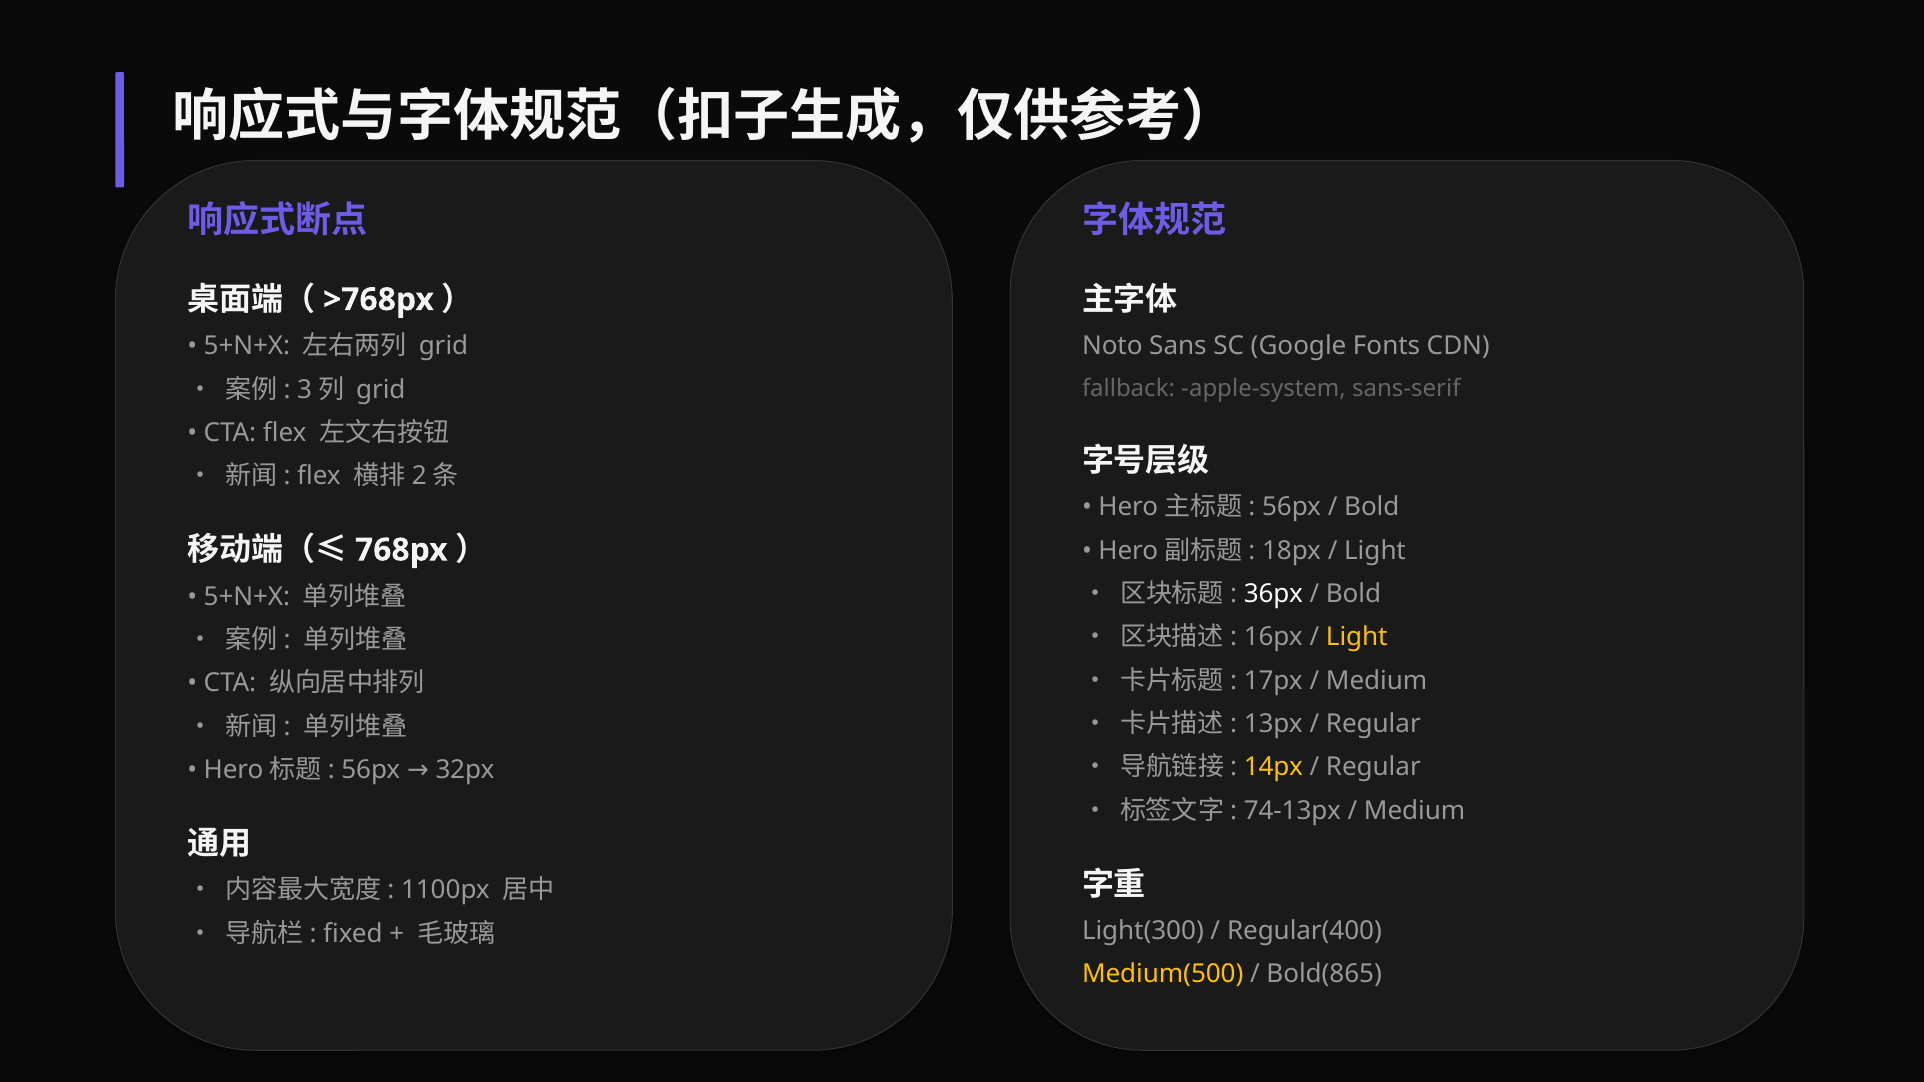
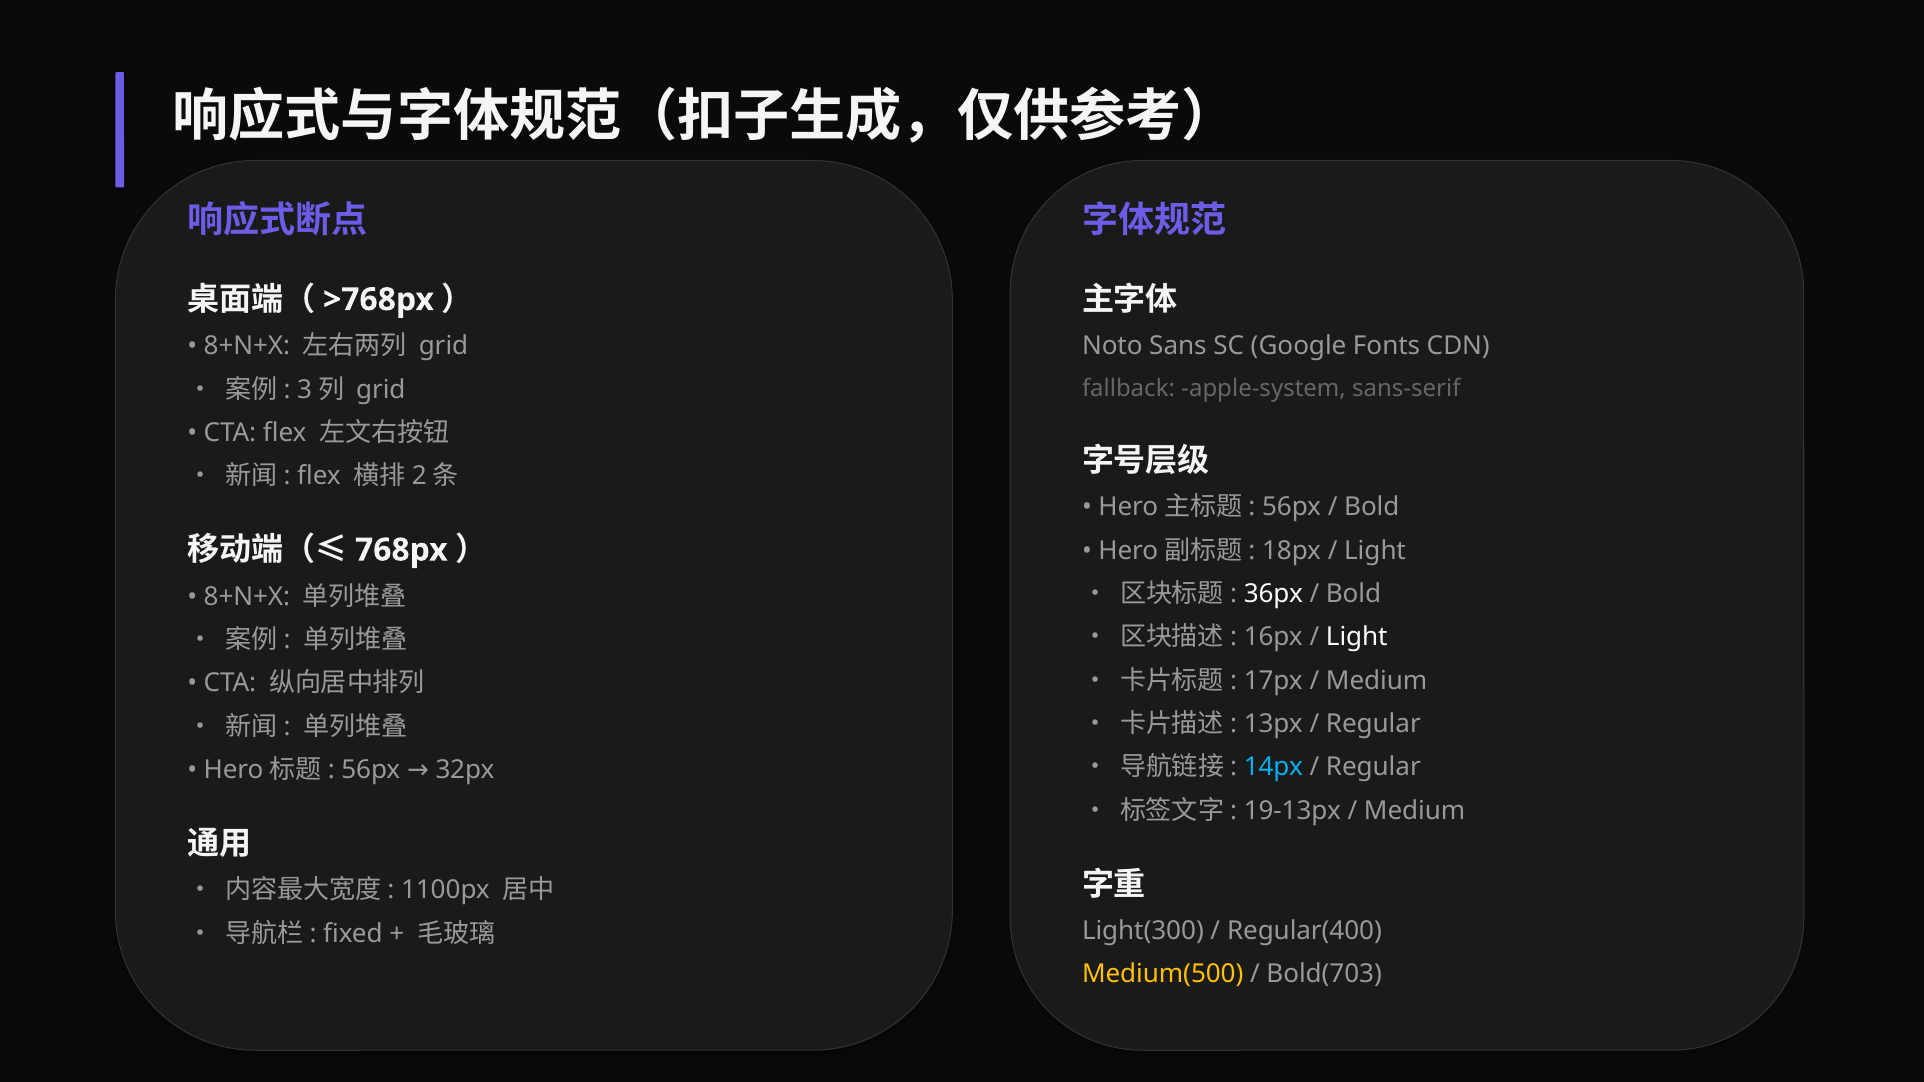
5+N+X: 5+N+X -> 8+N+X (247, 346)
5+N+X: 5+N+X -> 8+N+X (247, 597)
Light colour: yellow -> white (1357, 638)
14px colour: yellow -> light blue (1273, 768)
74-13px: 74-13px -> 19-13px (1292, 811)
Bold(865: Bold(865 -> Bold(703 (1324, 975)
